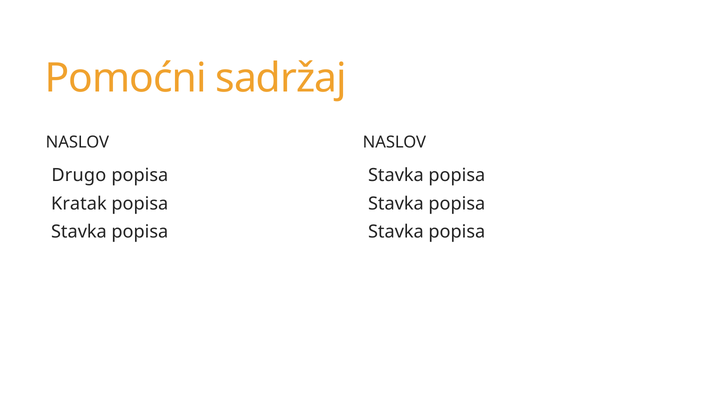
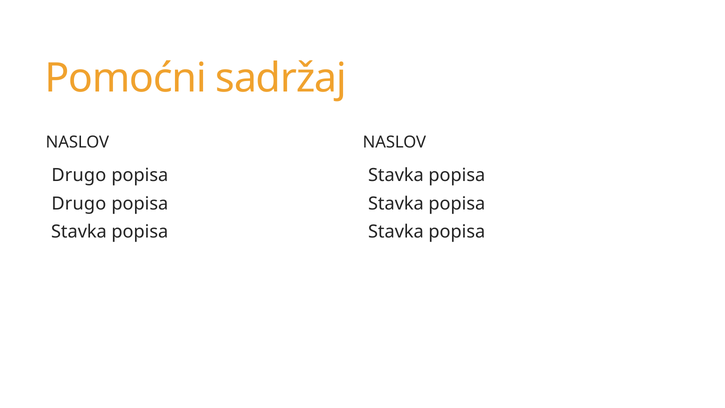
Kratak: Kratak -> Drugo (79, 204)
